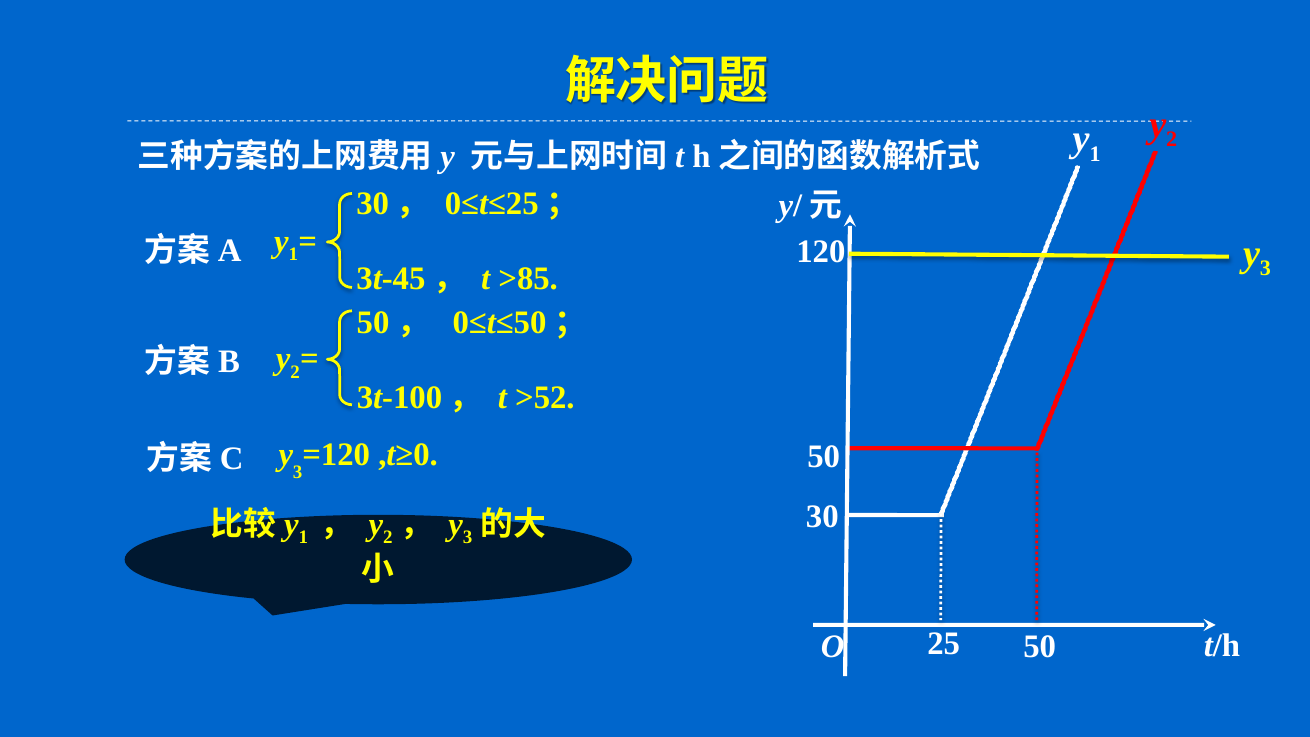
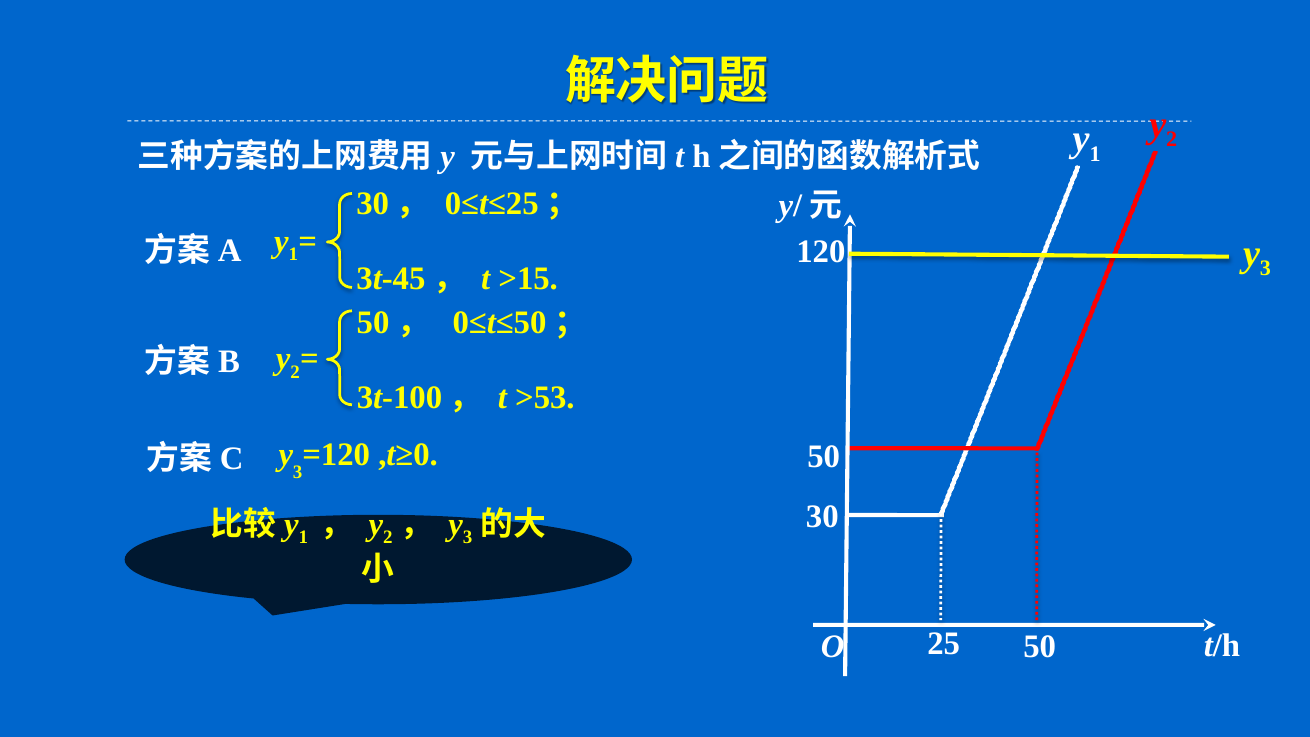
>85: >85 -> >15 (528, 279)
>52: >52 -> >53 (545, 397)
